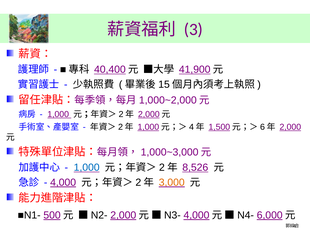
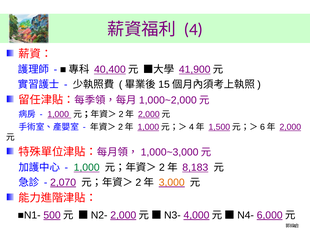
3: 3 -> 4 (193, 30)
1,000 colour: blue -> green (87, 168)
8,526: 8,526 -> 8,183 (195, 168)
4,000: 4,000 -> 2,070 (63, 183)
